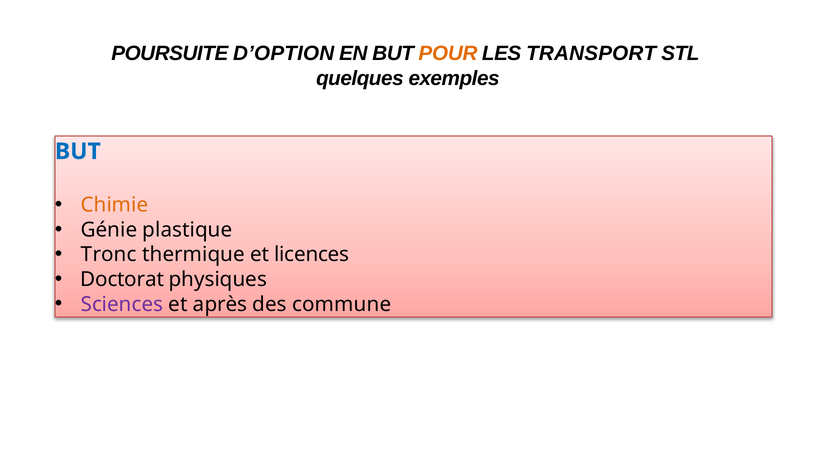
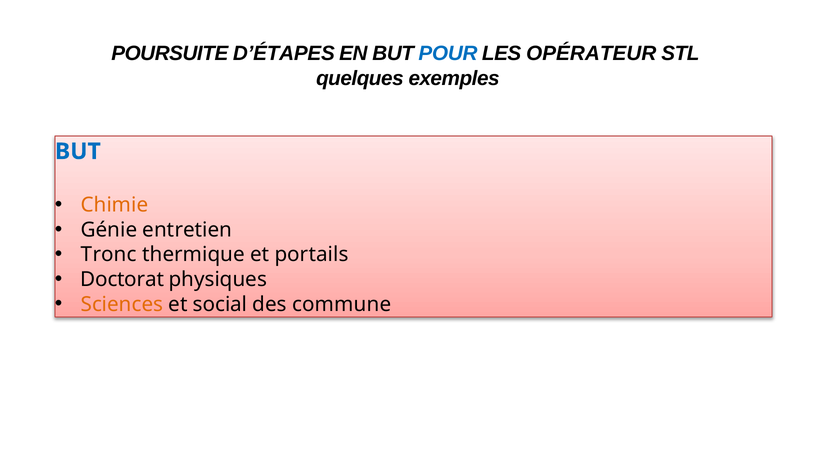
D’OPTION: D’OPTION -> D’ÉTAPES (284, 53)
POUR colour: orange -> blue (448, 53)
TRANSPORT: TRANSPORT -> OPÉRATEUR (591, 53)
plastique: plastique -> entretien (187, 230)
licences: licences -> portails (311, 255)
Sciences colour: purple -> orange (122, 304)
après: après -> social (220, 304)
